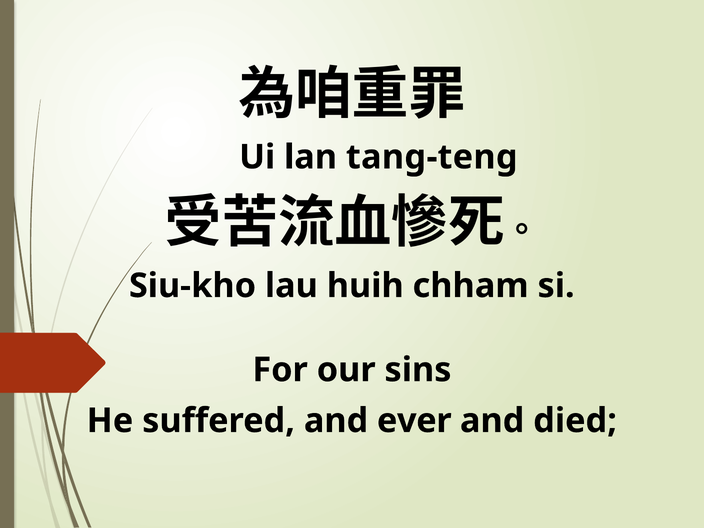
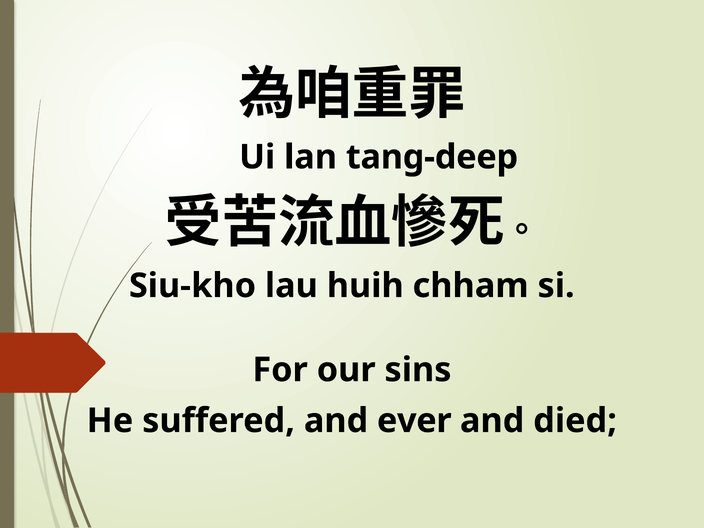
tang-teng: tang-teng -> tang-deep (432, 157)
